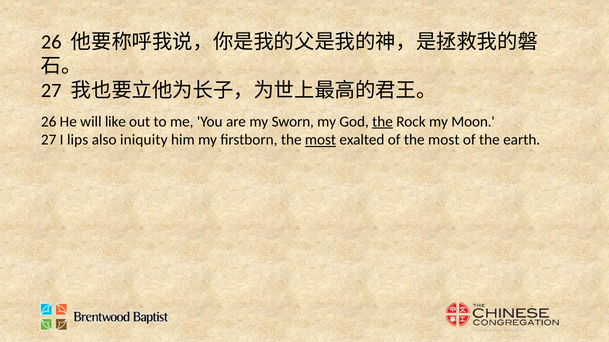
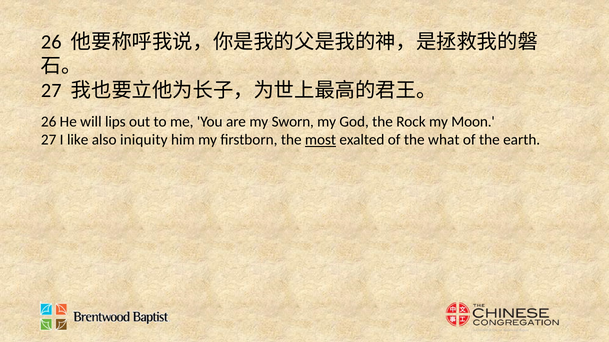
like: like -> lips (115, 122)
the underline: present -> none (383, 122)
lips: lips -> like (78, 140)
of the most: most -> what (444, 140)
